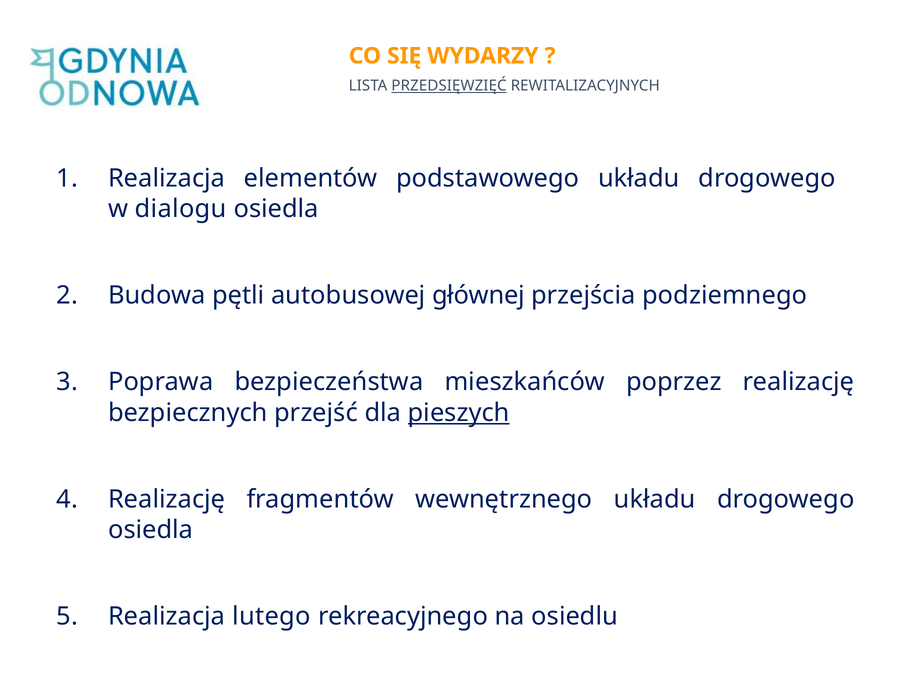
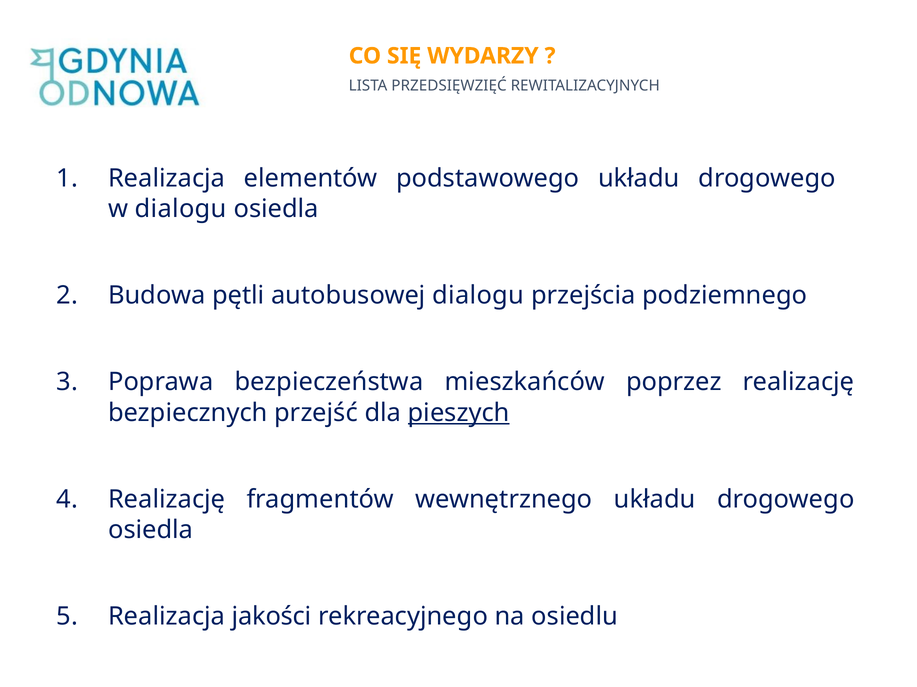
PRZEDSIĘWZIĘĆ underline: present -> none (449, 86)
autobusowej głównej: głównej -> dialogu (478, 296)
lutego: lutego -> jakości (272, 617)
